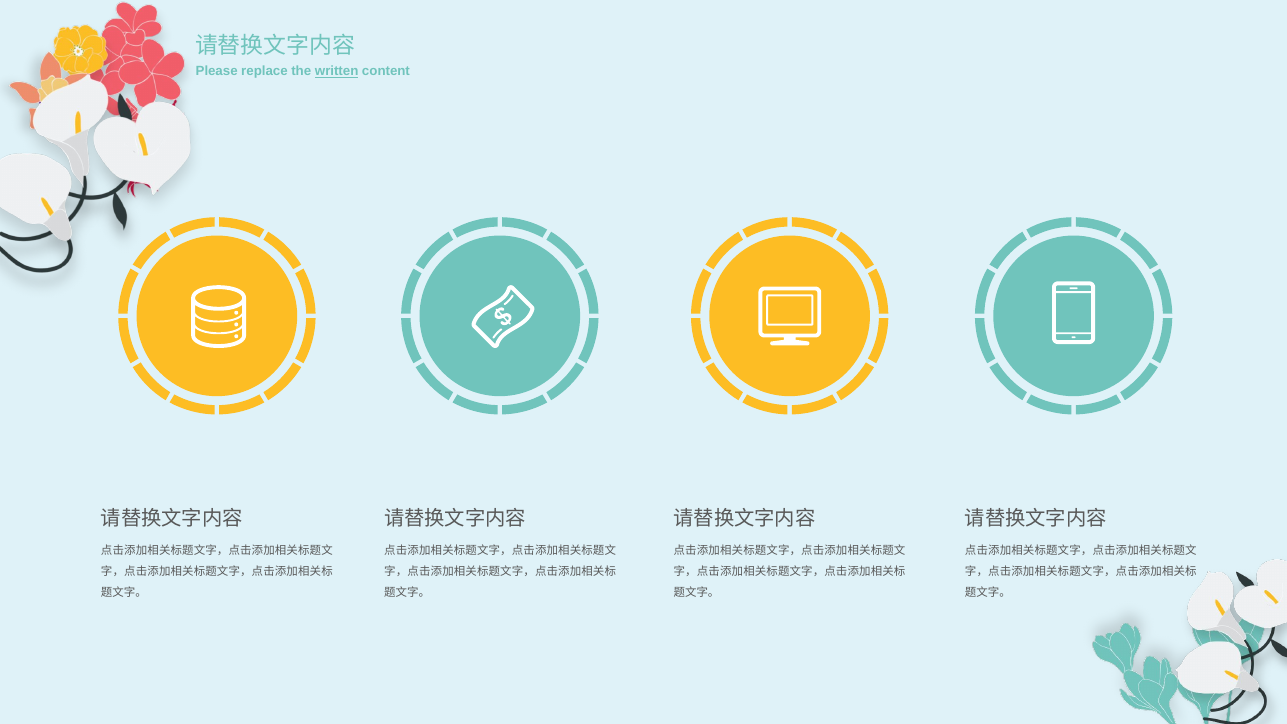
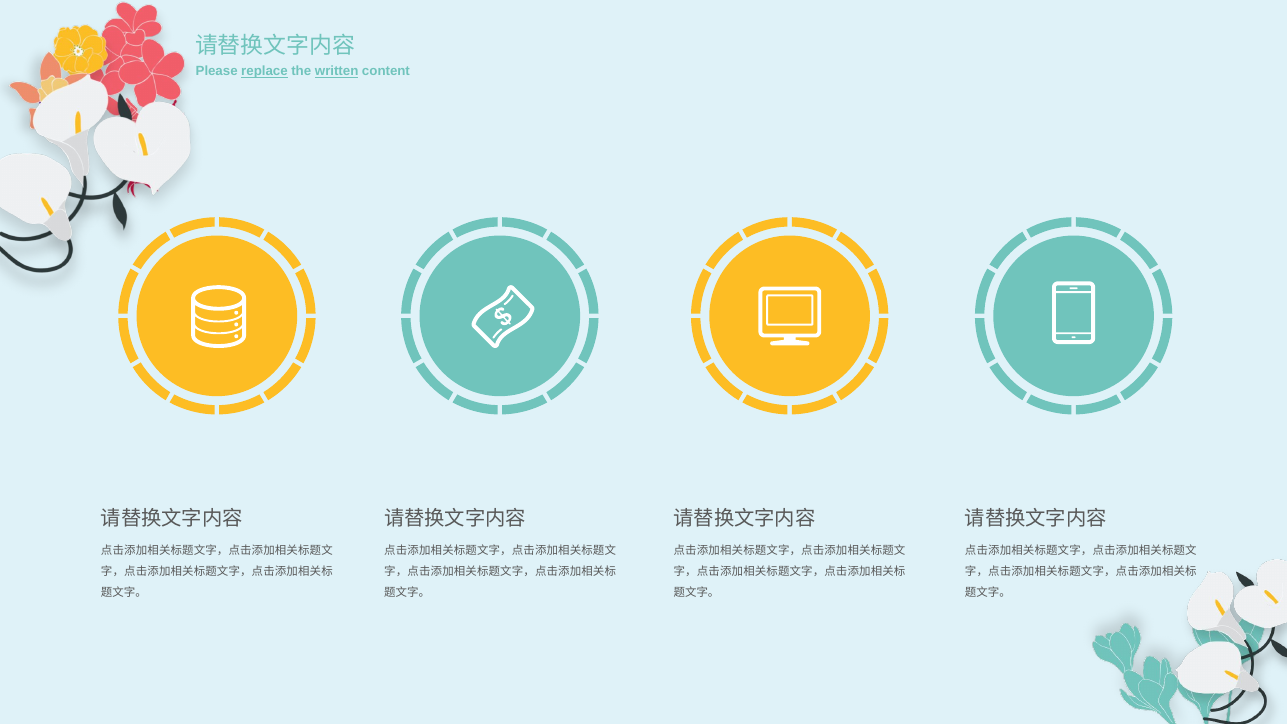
replace underline: none -> present (265, 71)
